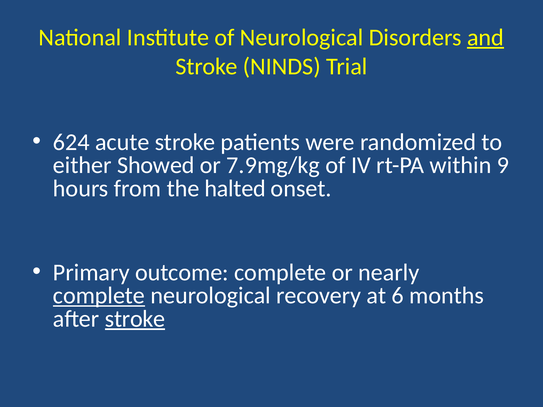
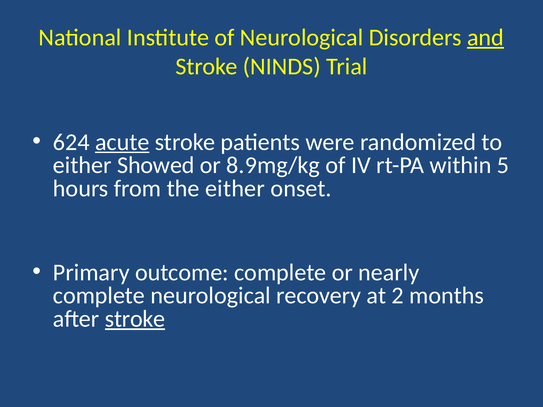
acute underline: none -> present (122, 142)
7.9mg/kg: 7.9mg/kg -> 8.9mg/kg (273, 165)
9: 9 -> 5 (503, 165)
the halted: halted -> either (235, 189)
complete underline: present -> none (99, 296)
6: 6 -> 2 (398, 296)
